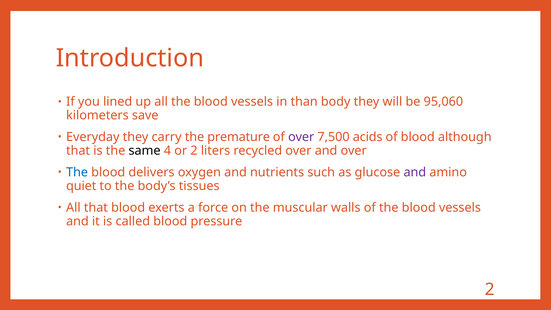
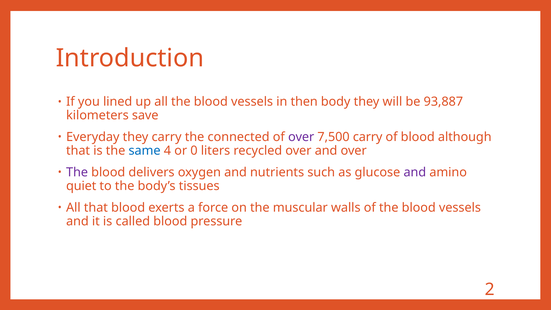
than: than -> then (304, 102)
95,060: 95,060 -> 93,887 (443, 102)
premature: premature -> connected (239, 137)
7,500 acids: acids -> carry (368, 137)
same colour: black -> blue (145, 151)
or 2: 2 -> 0 (194, 151)
The colour: blue -> purple (77, 172)
